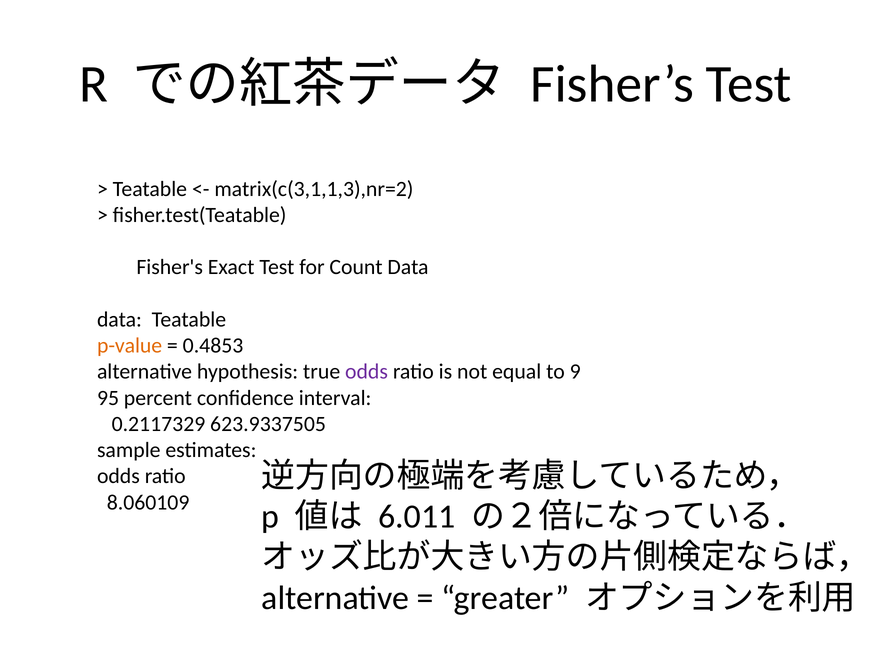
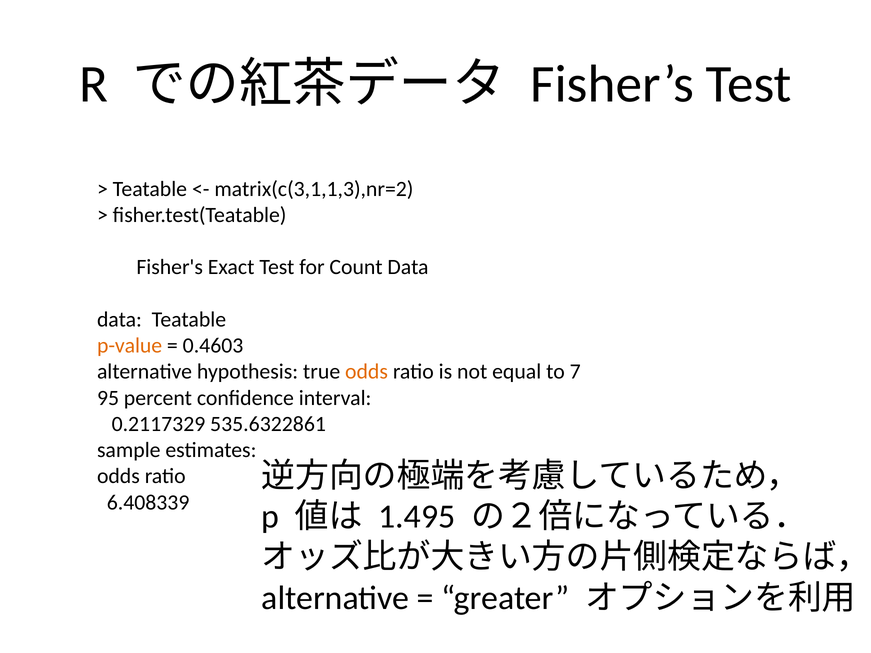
0.4853: 0.4853 -> 0.4603 (213, 346)
odds colour: purple -> orange (366, 372)
9: 9 -> 7 (575, 372)
623.9337505: 623.9337505 -> 535.6322861 (268, 424)
8.060109: 8.060109 -> 6.408339 (148, 503)
6.011: 6.011 -> 1.495 (417, 517)
